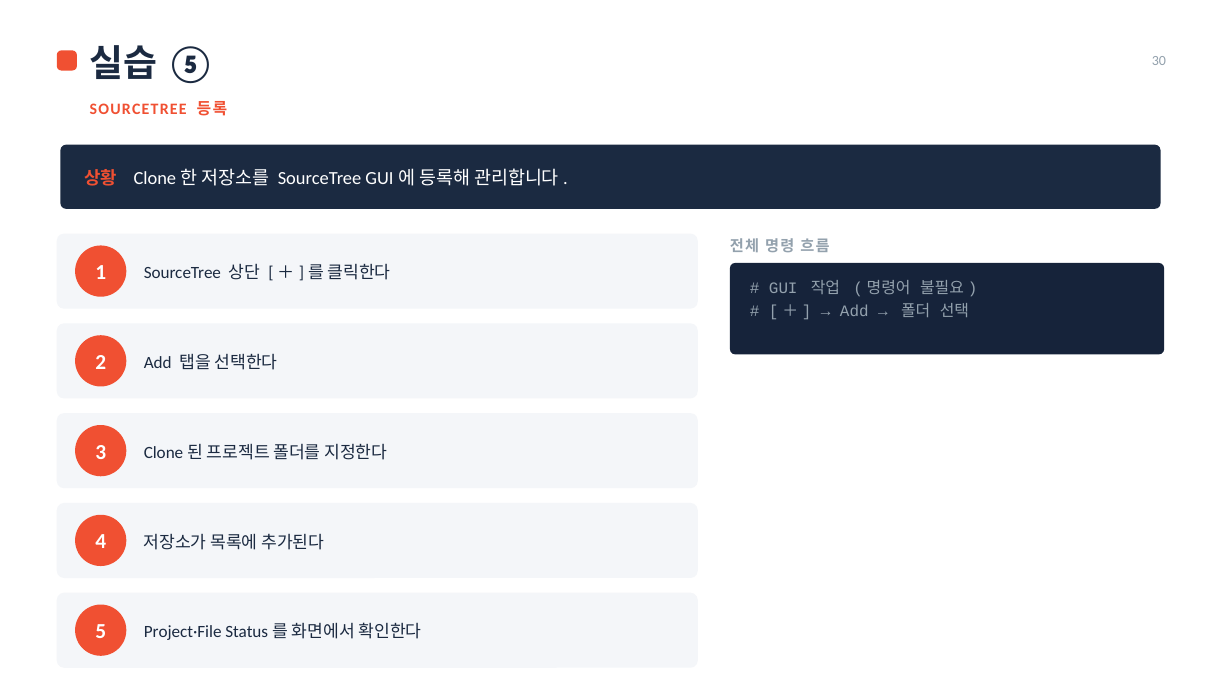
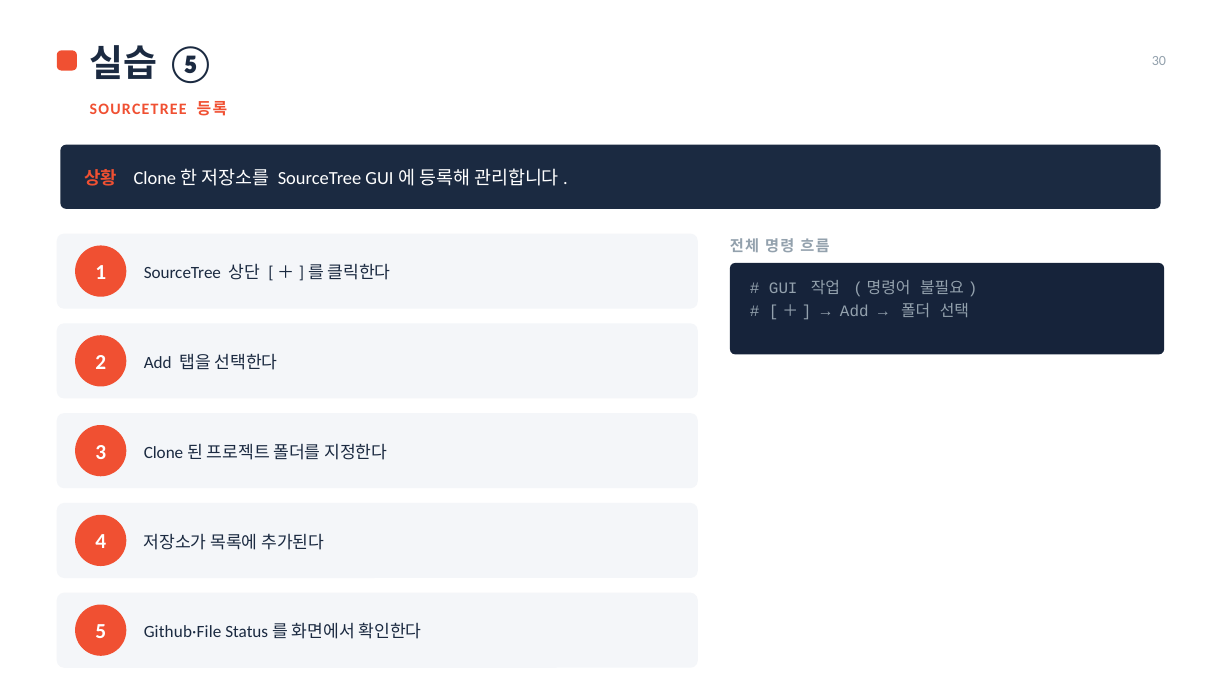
Project·File: Project·File -> Github·File (183, 632)
